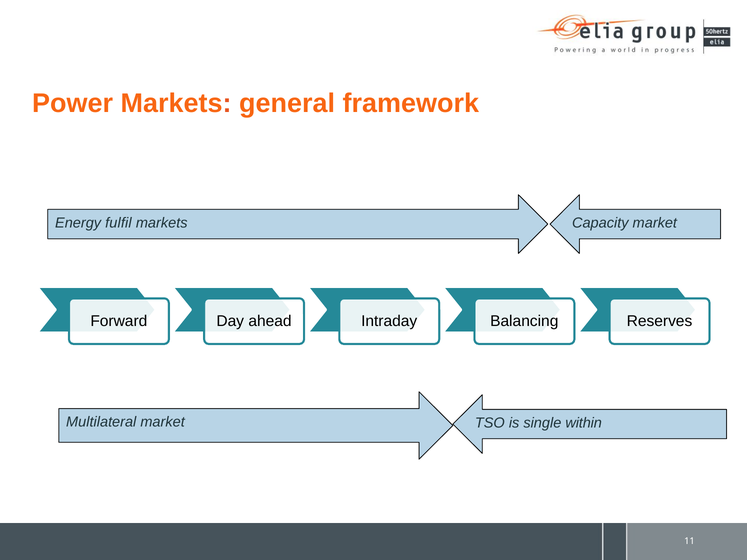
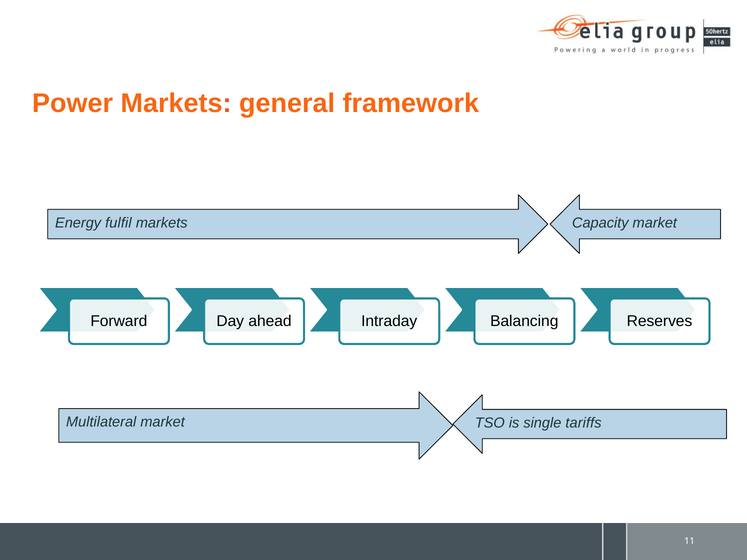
within: within -> tariffs (584, 423)
